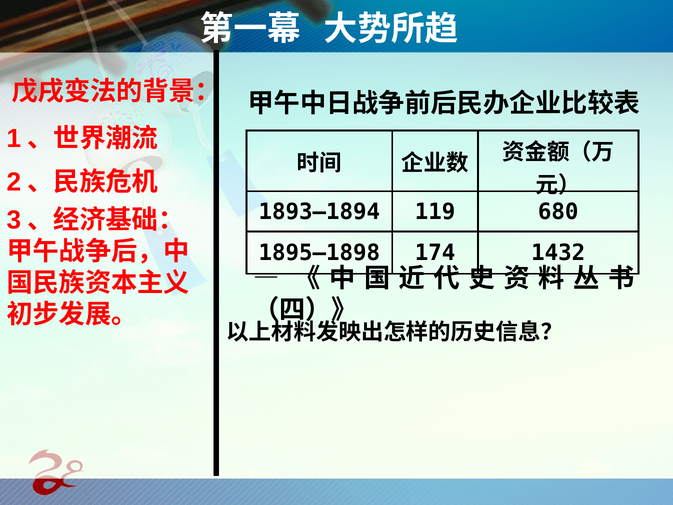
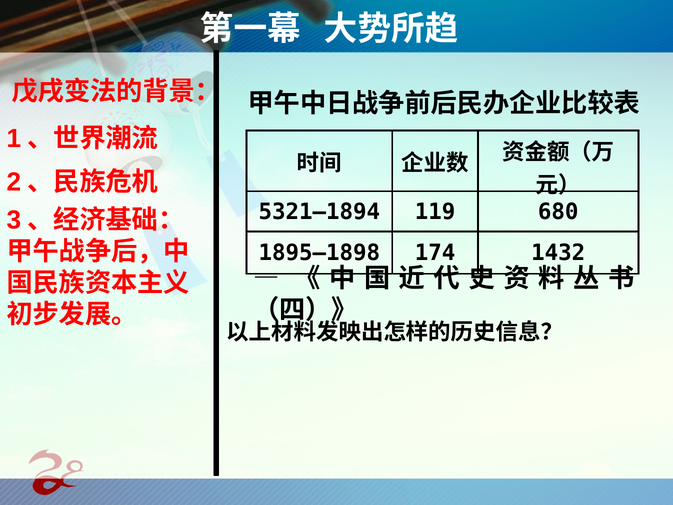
1893—1894: 1893—1894 -> 5321—1894 (319, 212)
